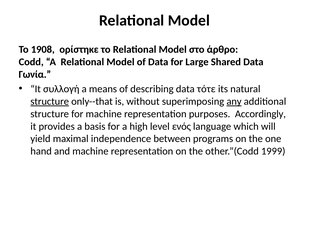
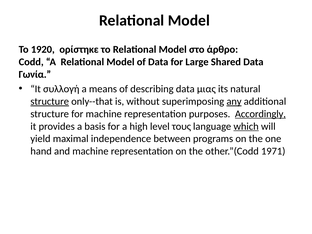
1908: 1908 -> 1920 (43, 49)
τότε: τότε -> μιας (206, 89)
Accordingly underline: none -> present (260, 114)
ενός: ενός -> τους (181, 126)
which underline: none -> present (246, 126)
1999: 1999 -> 1971 (273, 151)
